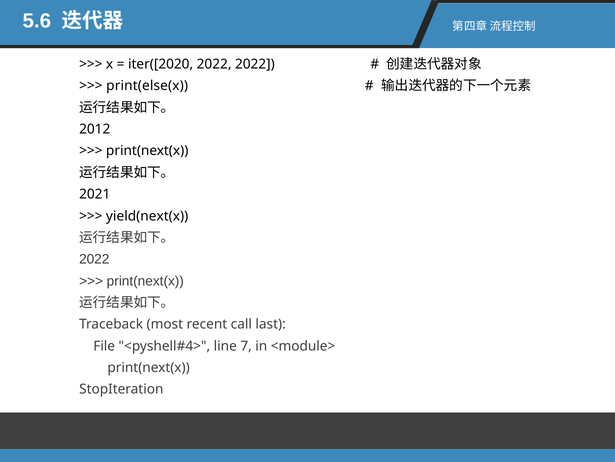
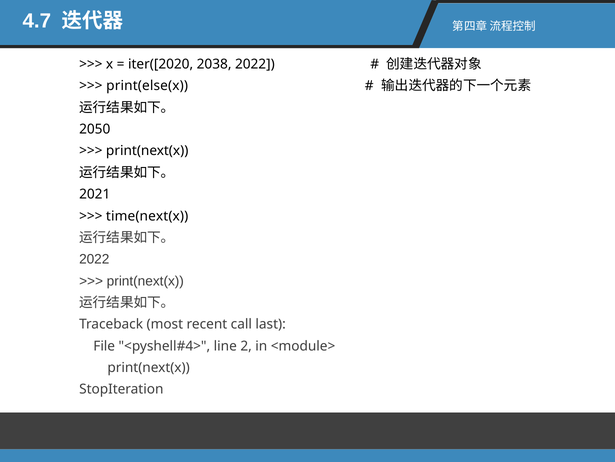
5.6: 5.6 -> 4.7 (37, 21)
iter([2020 2022: 2022 -> 2038 (214, 64)
2012: 2012 -> 2050 (95, 129)
yield(next(x: yield(next(x -> time(next(x (147, 216)
7: 7 -> 2 (246, 346)
